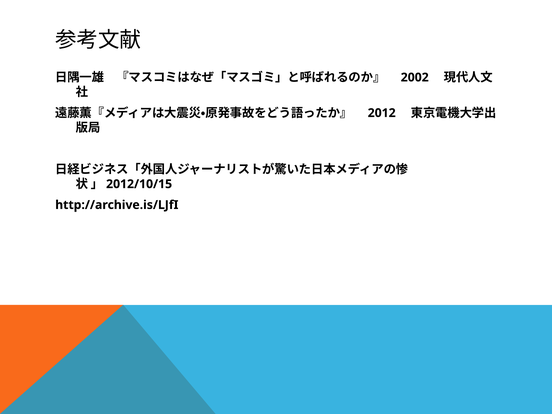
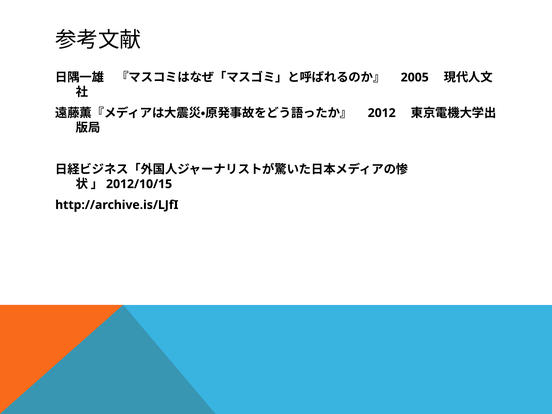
2002: 2002 -> 2005 (415, 77)
